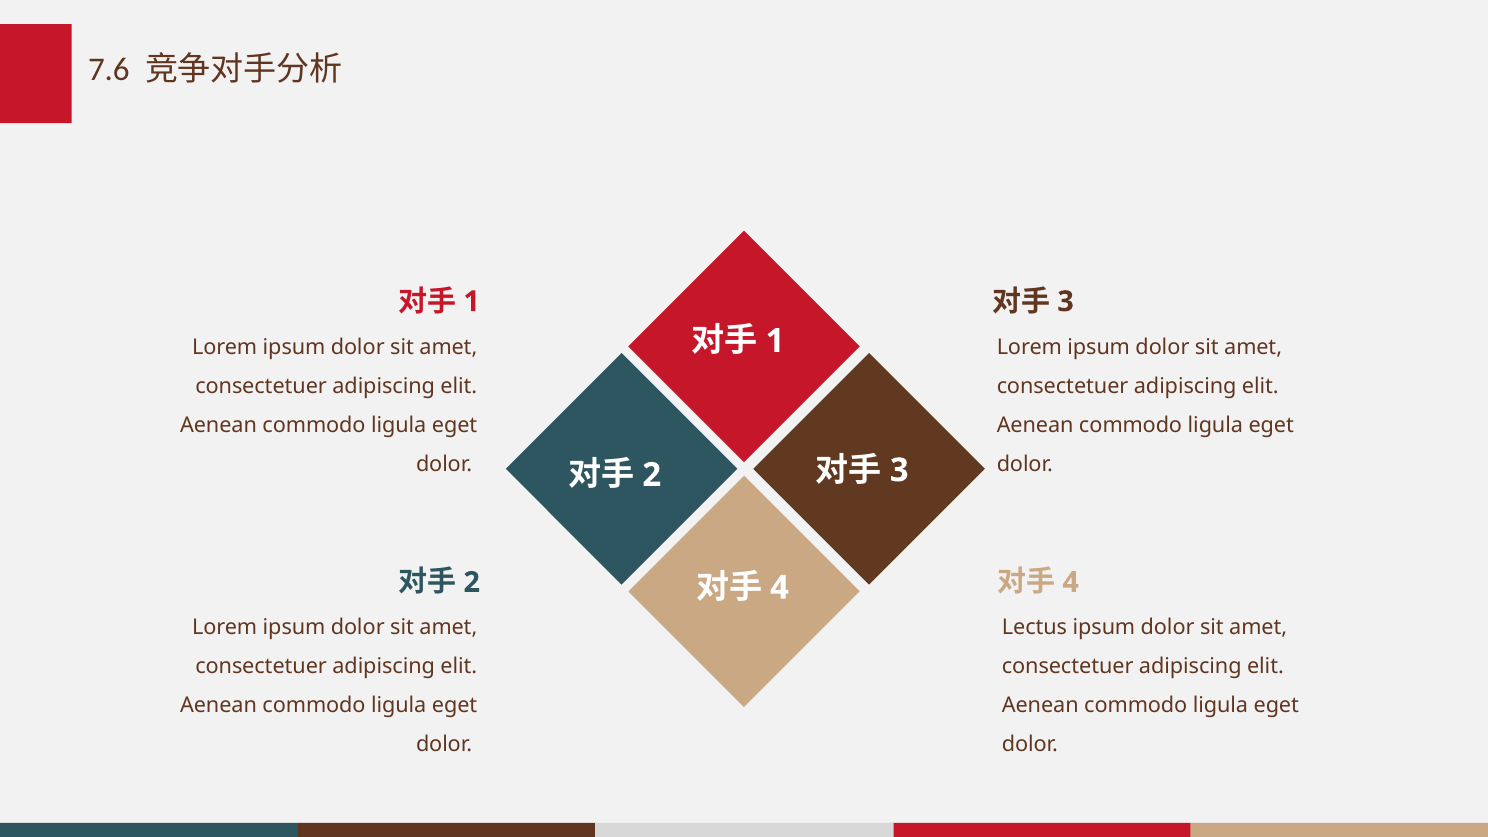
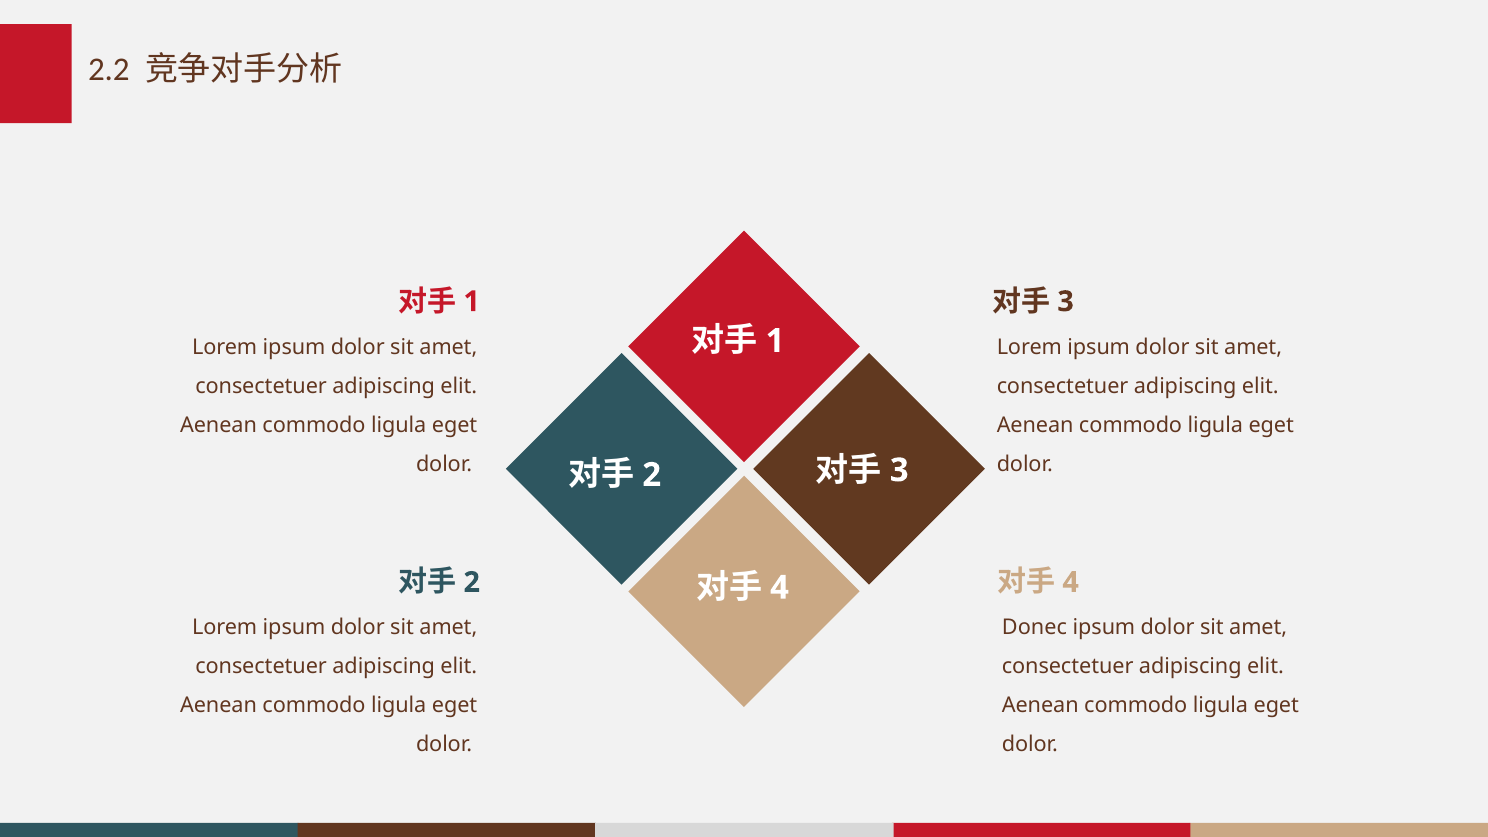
7.6: 7.6 -> 2.2 (109, 70)
Lectus: Lectus -> Donec (1034, 628)
